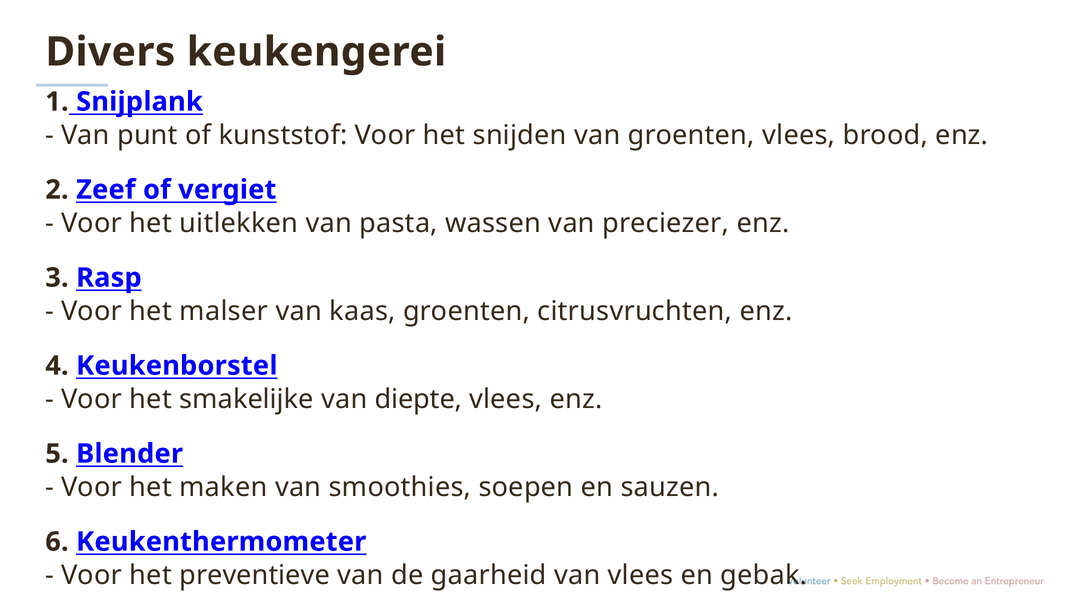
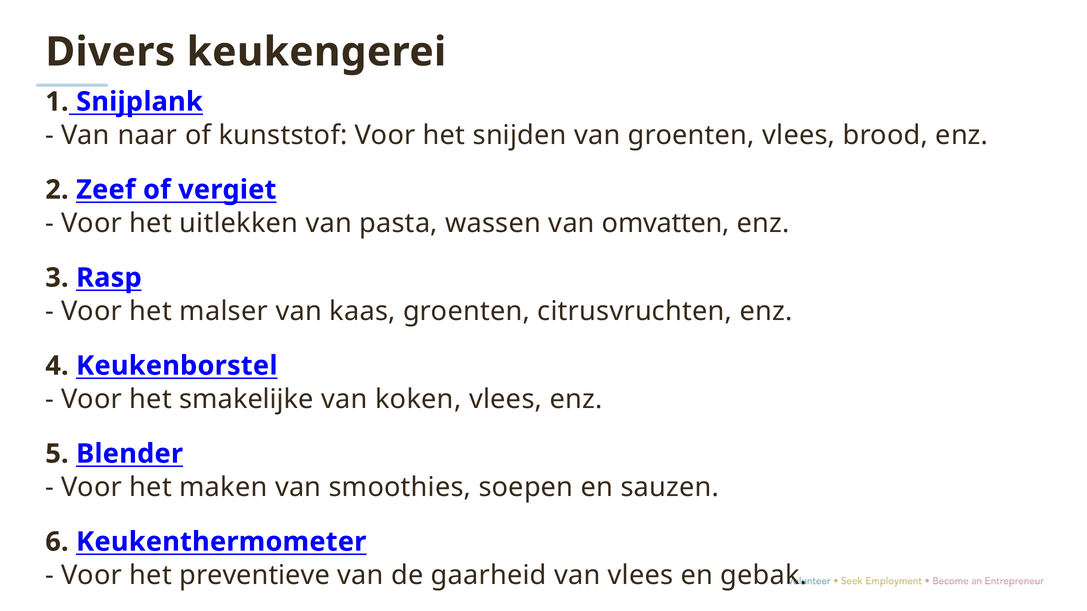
punt: punt -> naar (147, 136)
preciezer: preciezer -> omvatten (666, 224)
diepte: diepte -> koken (418, 400)
